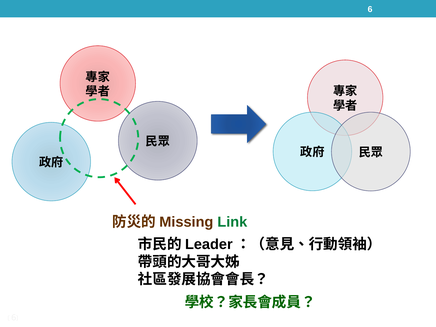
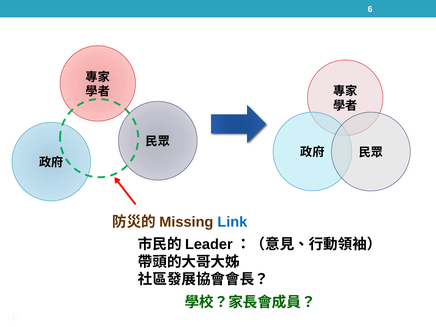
Link colour: green -> blue (232, 222)
